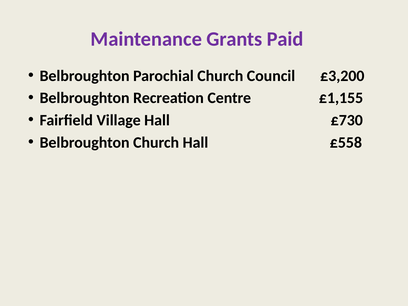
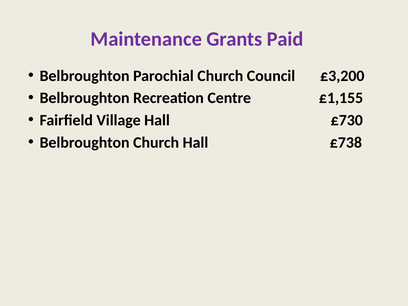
£558: £558 -> £738 (346, 142)
